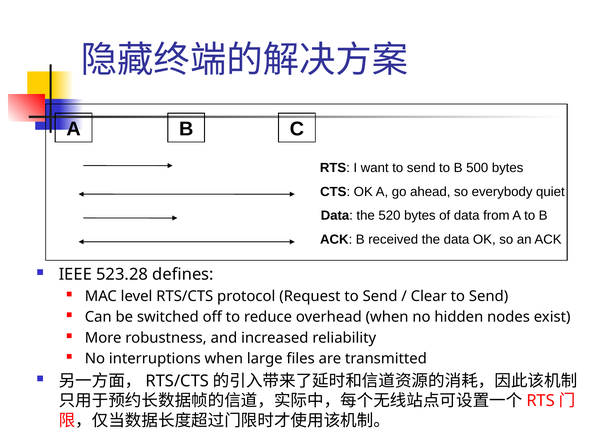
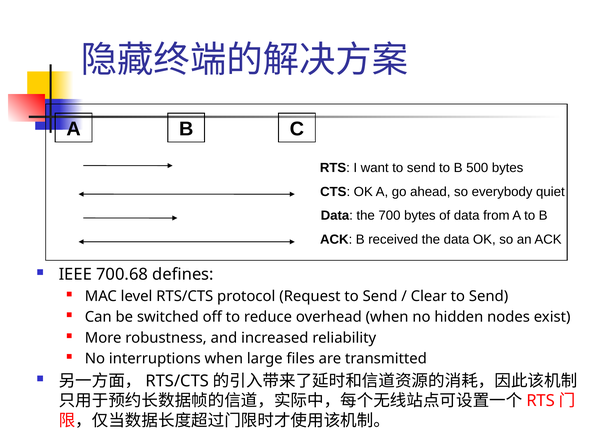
520: 520 -> 700 (389, 216)
523.28: 523.28 -> 700.68 (122, 275)
